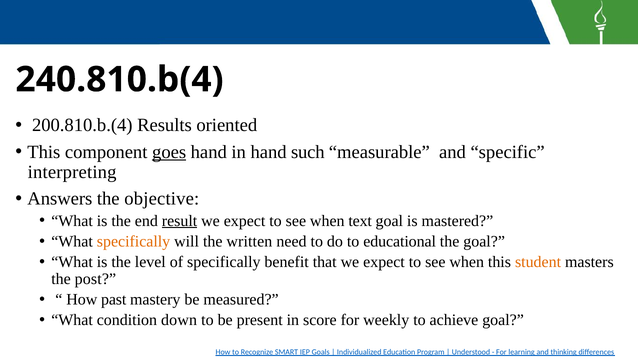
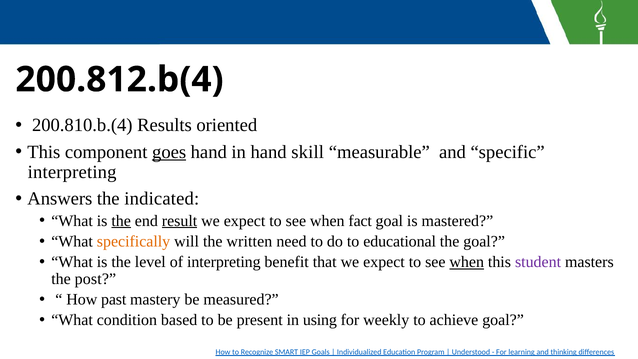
240.810.b(4: 240.810.b(4 -> 200.812.b(4 (120, 80)
such: such -> skill (308, 152)
objective: objective -> indicated (162, 199)
the underline: none -> present (121, 221)
text: text -> fact (360, 221)
of specifically: specifically -> interpreting (224, 262)
when underline: none -> present (467, 262)
student colour: orange -> purple (538, 262)
down: down -> based (179, 320)
score: score -> using (320, 320)
